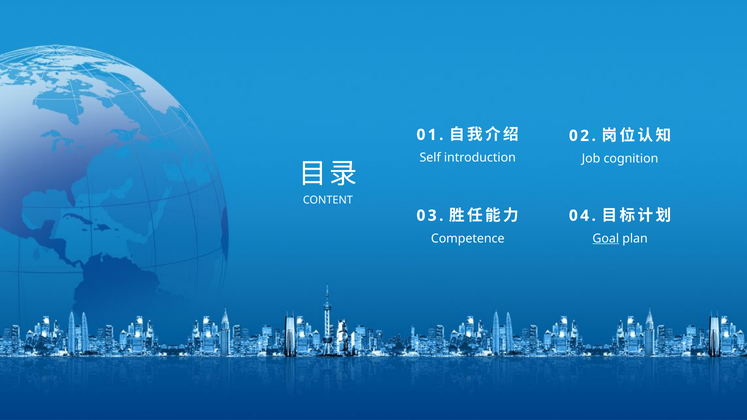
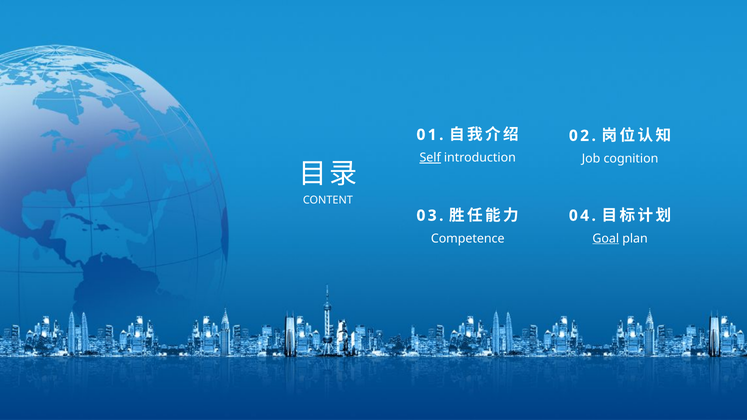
Self underline: none -> present (430, 158)
